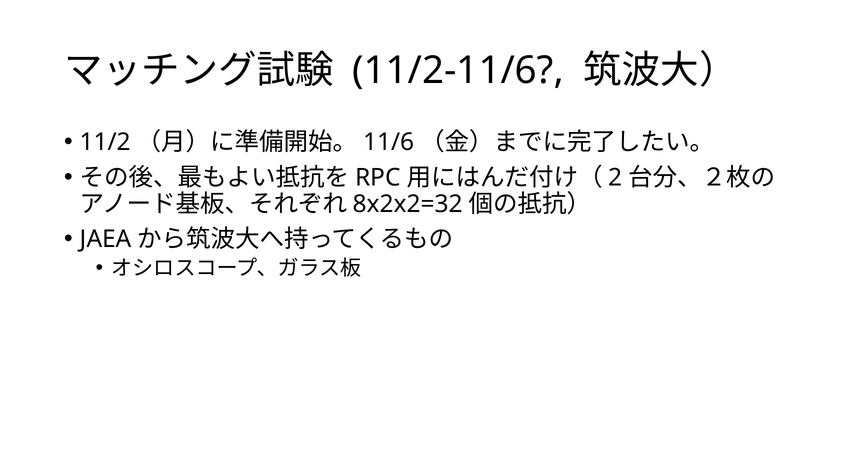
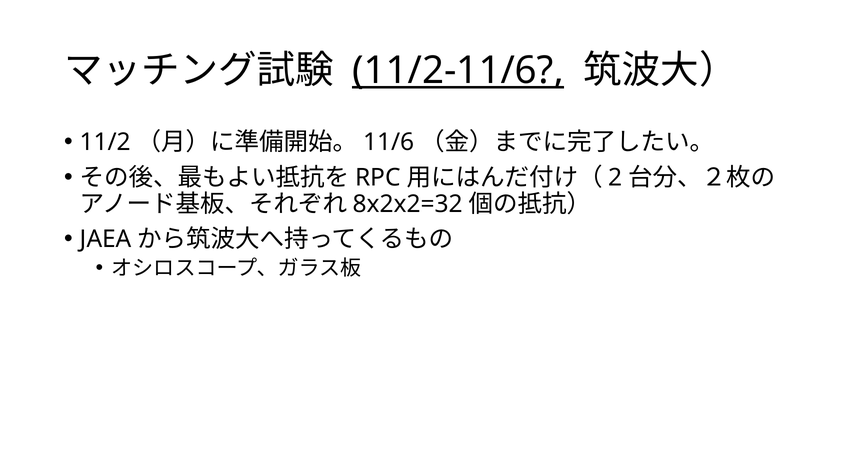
11/2-11/6 underline: none -> present (458, 71)
